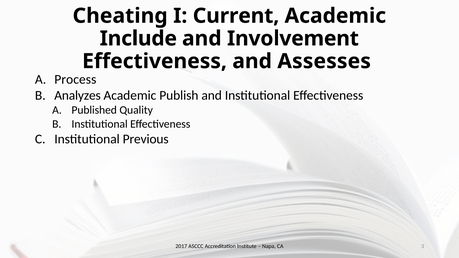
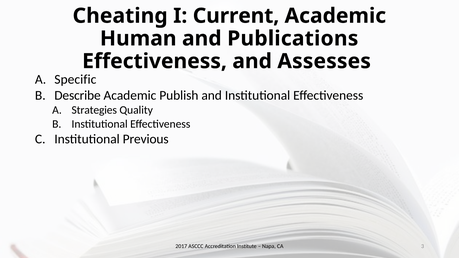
Include: Include -> Human (138, 39)
Involvement: Involvement -> Publications (293, 39)
Process: Process -> Specific (75, 79)
Analyzes: Analyzes -> Describe (78, 95)
Published: Published -> Strategies (94, 110)
